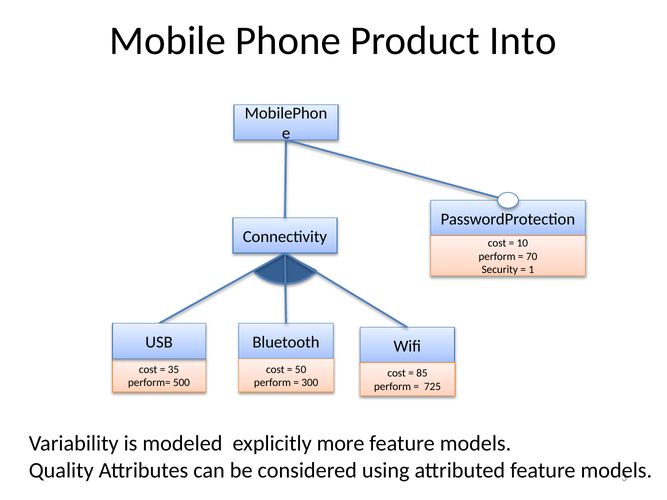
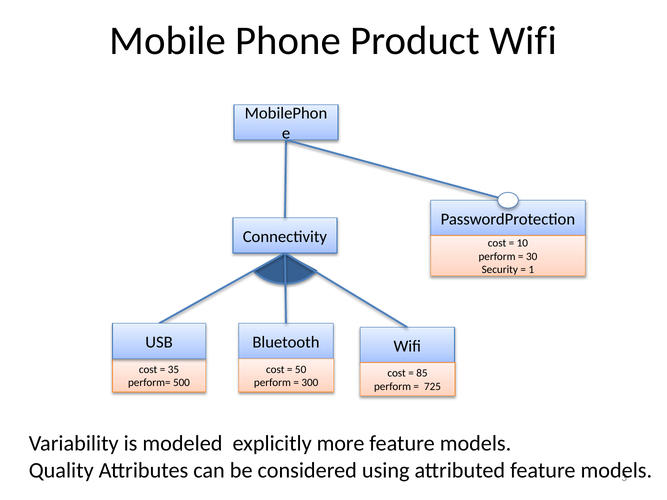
Product Into: Into -> Wifi (523, 41)
70: 70 -> 30 (532, 257)
